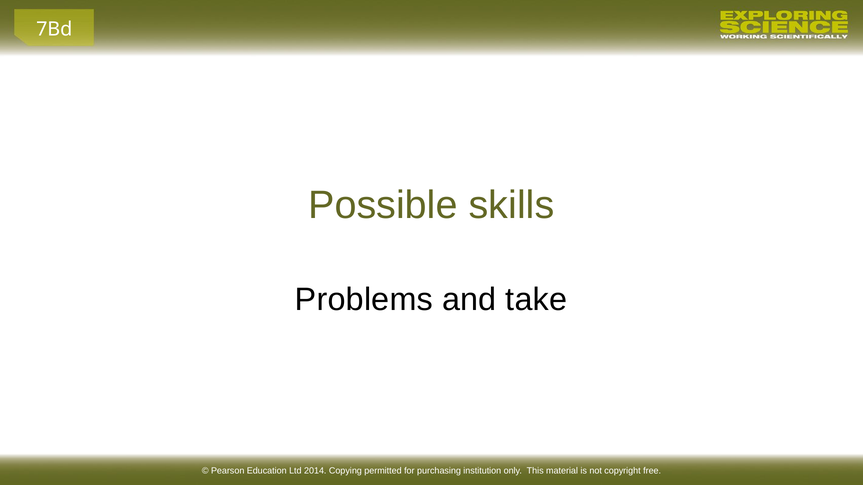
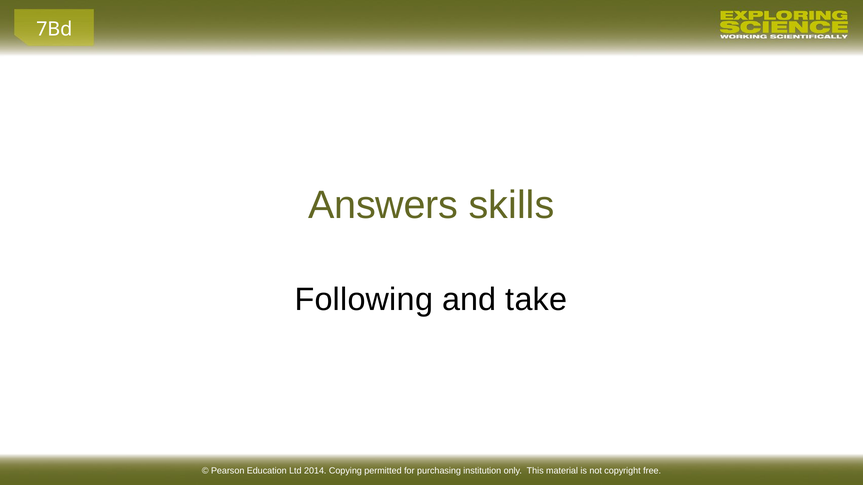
Possible: Possible -> Answers (383, 206)
Problems: Problems -> Following (364, 300)
